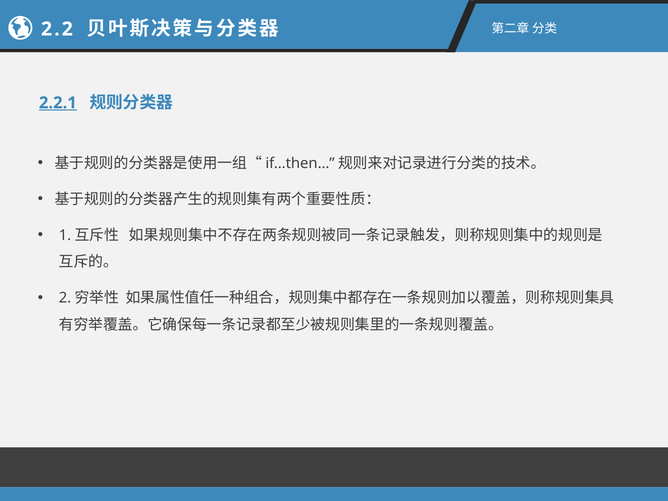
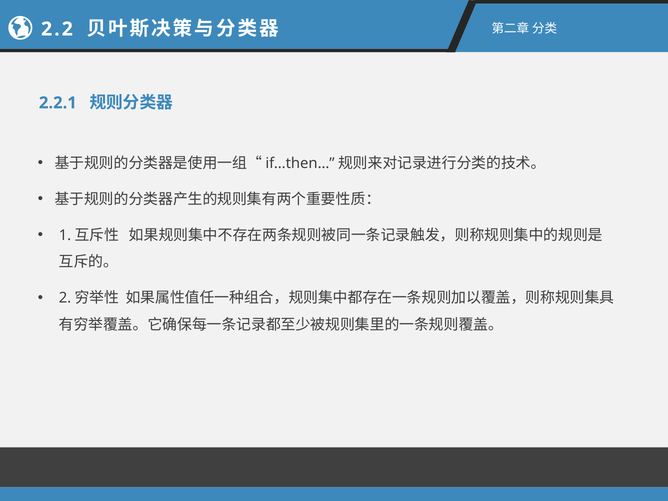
2.2.1 underline: present -> none (58, 103)
